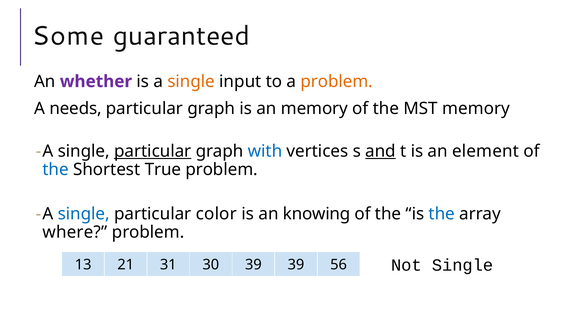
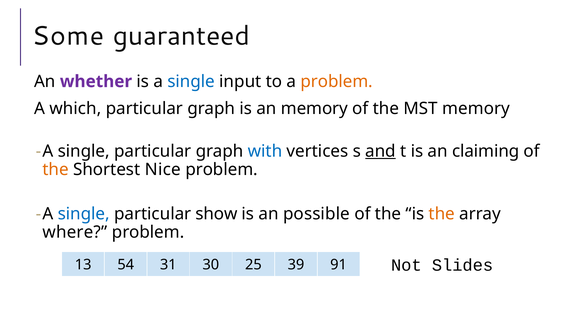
single colour: orange -> blue (191, 81)
needs: needs -> which (75, 108)
particular underline: present -> none (153, 151)
element: element -> claiming (486, 151)
the colour: blue -> orange (56, 169)
True: True -> Nice (163, 169)
color: color -> show (217, 213)
knowing: knowing -> possible (316, 213)
the colour: blue -> orange (442, 213)
21: 21 -> 54 (126, 264)
30 39: 39 -> 25 (253, 264)
56: 56 -> 91 (339, 264)
Not Single: Single -> Slides (462, 265)
